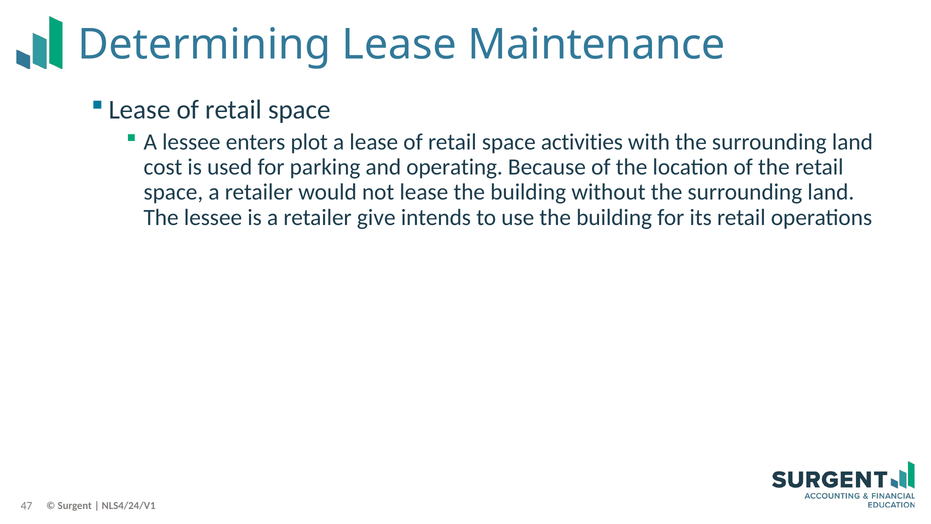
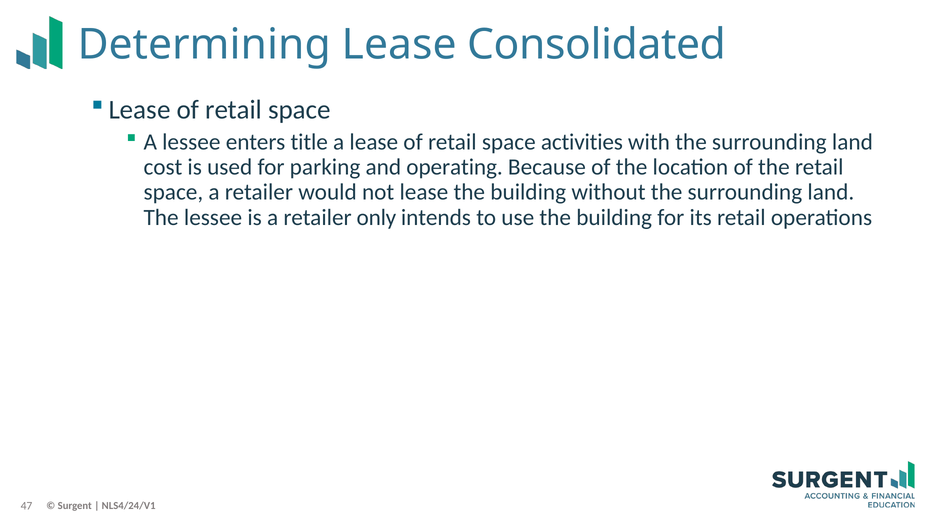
Maintenance: Maintenance -> Consolidated (597, 45)
plot: plot -> title (309, 142)
give: give -> only (376, 217)
